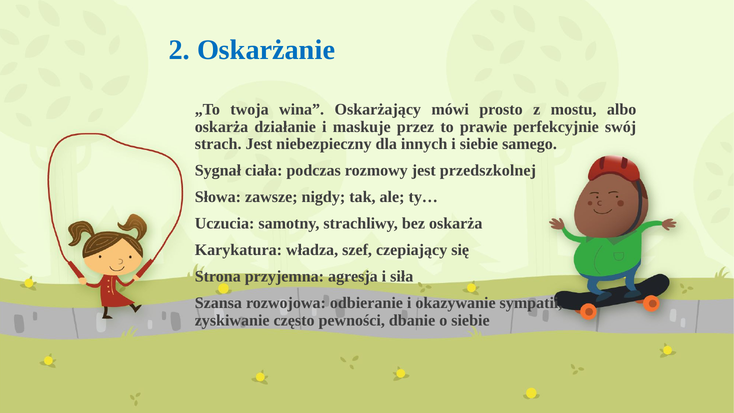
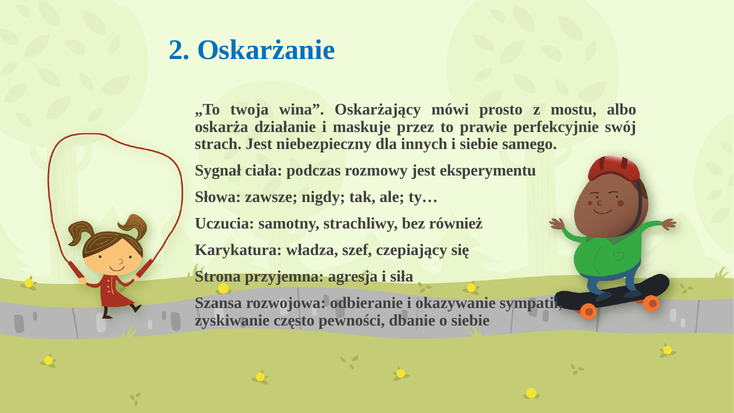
przedszkolnej: przedszkolnej -> eksperymentu (488, 171)
bez oskarża: oskarża -> również (456, 224)
